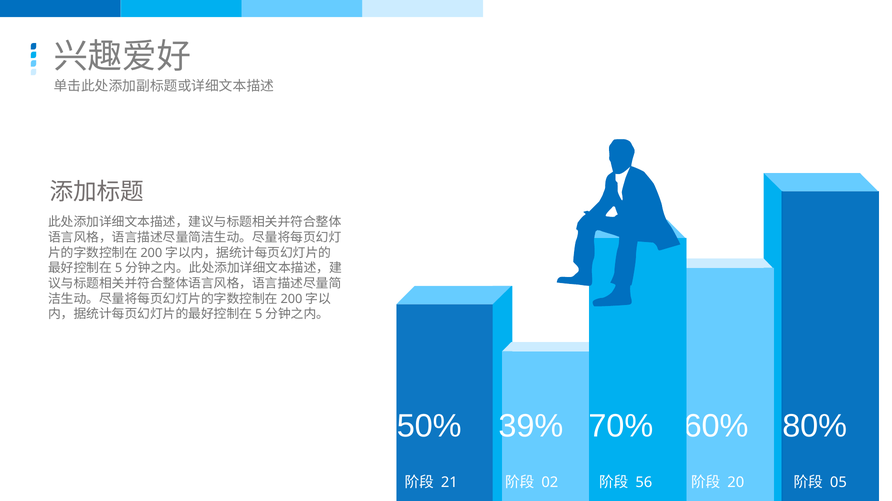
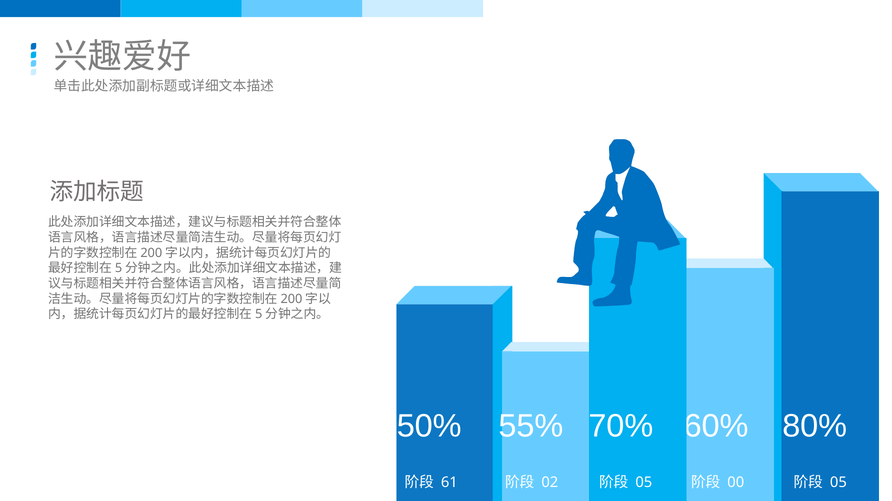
39%: 39% -> 55% (531, 426)
21: 21 -> 61 (449, 483)
56: 56 -> 05 (644, 483)
20: 20 -> 00 (736, 483)
